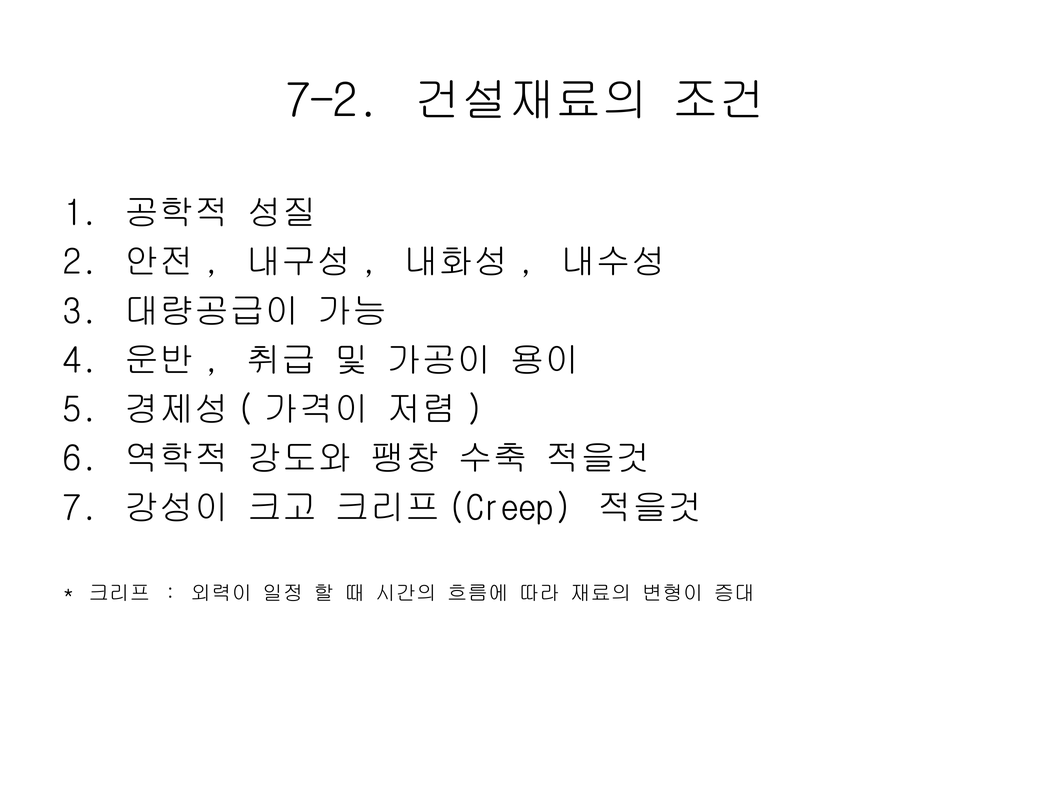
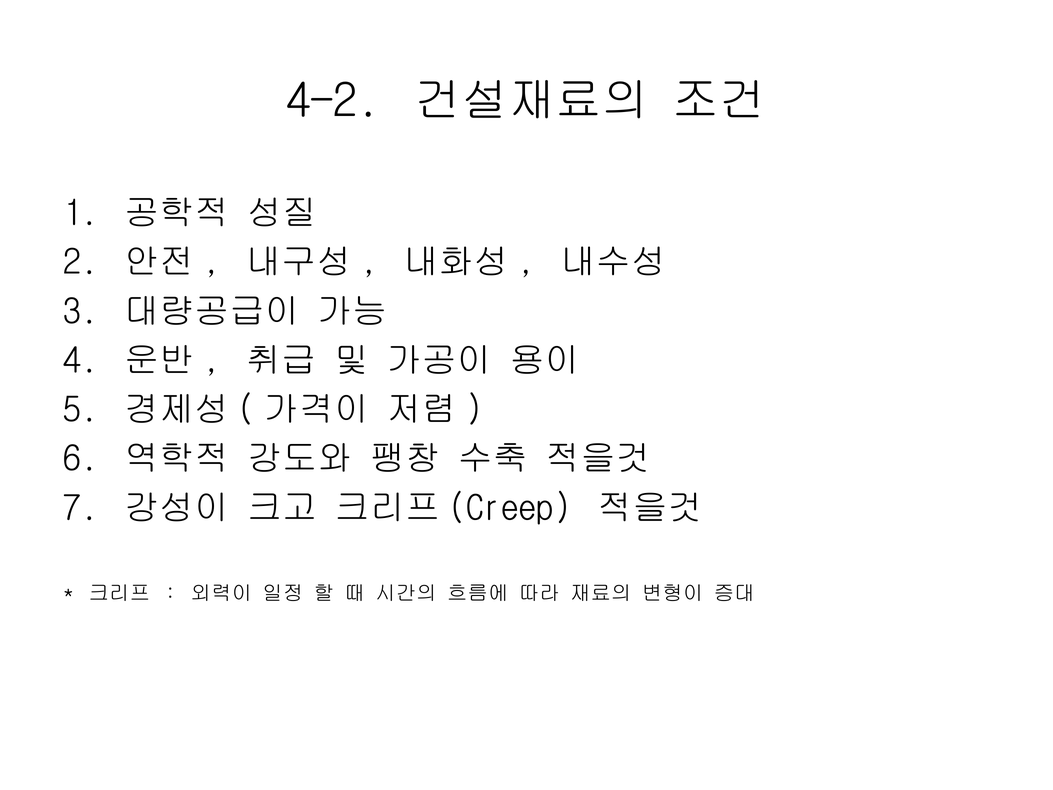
7-2: 7-2 -> 4-2 (333, 101)
